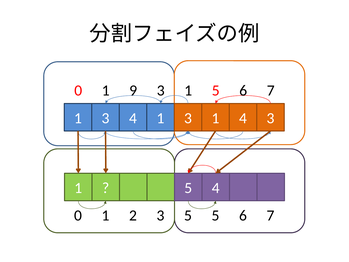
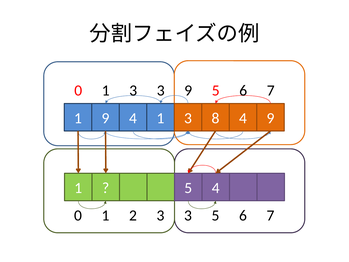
0 1 9: 9 -> 3 (133, 90)
1: 1 -> 9 (188, 90)
3: 3 -> 9 (106, 118)
1 3 1: 1 -> 8 (215, 118)
4 3: 3 -> 9 (270, 118)
2 3 5: 5 -> 3 (188, 215)
